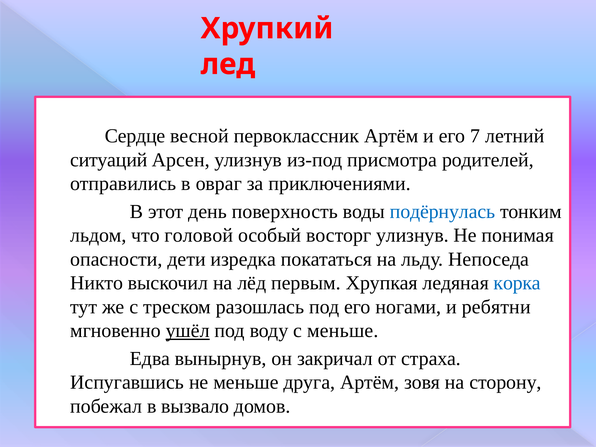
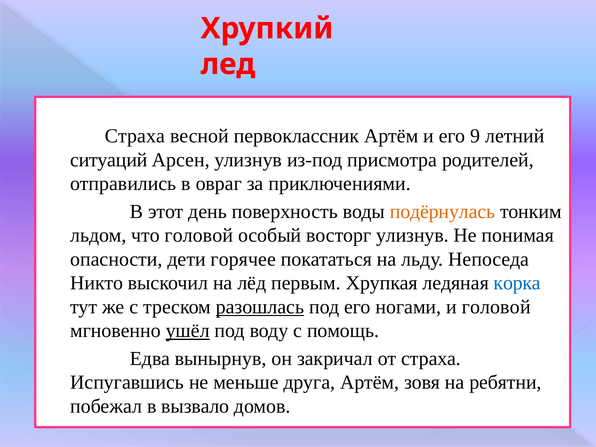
Сердце: Сердце -> Страха (135, 136)
7: 7 -> 9 (475, 136)
подёрнулась colour: blue -> orange (443, 212)
изредка: изредка -> горячее (243, 259)
разошлась underline: none -> present (260, 307)
и ребятни: ребятни -> головой (496, 307)
с меньше: меньше -> помощь (343, 331)
сторону: сторону -> ребятни (505, 382)
